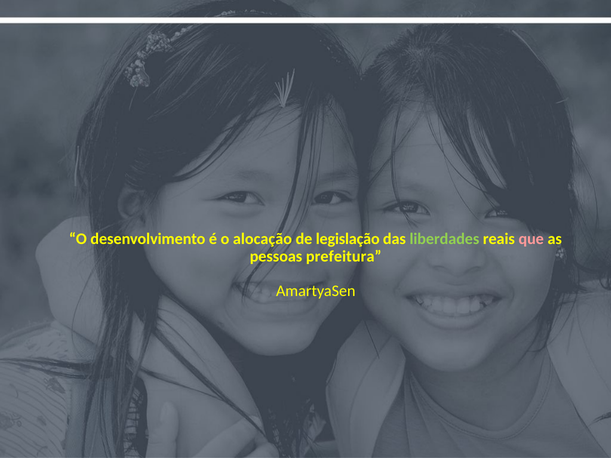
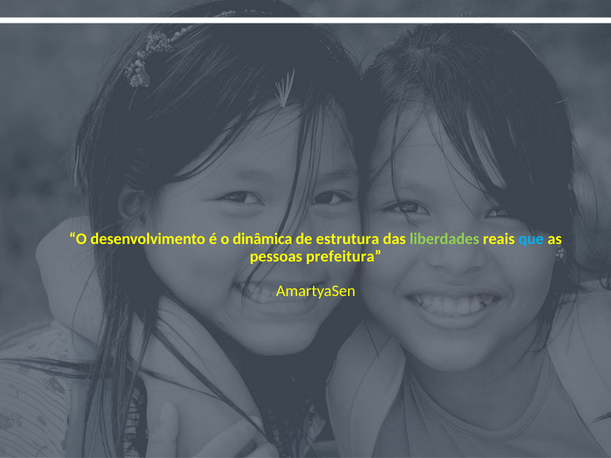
alocação: alocação -> dinâmica (263, 239)
legislação: legislação -> estrutura (348, 239)
que colour: pink -> light blue (531, 239)
